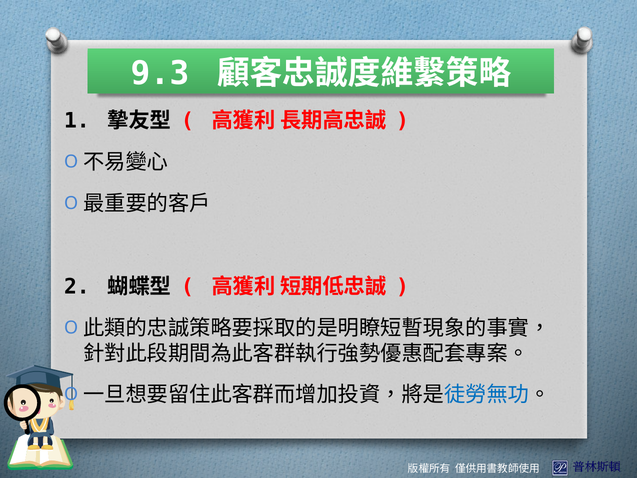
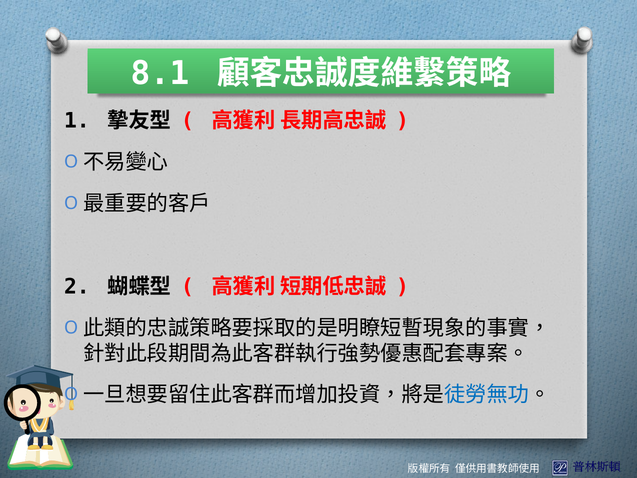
9.3: 9.3 -> 8.1 (160, 73)
